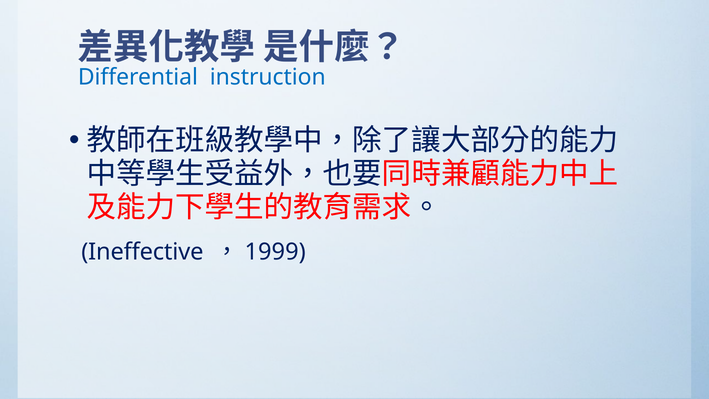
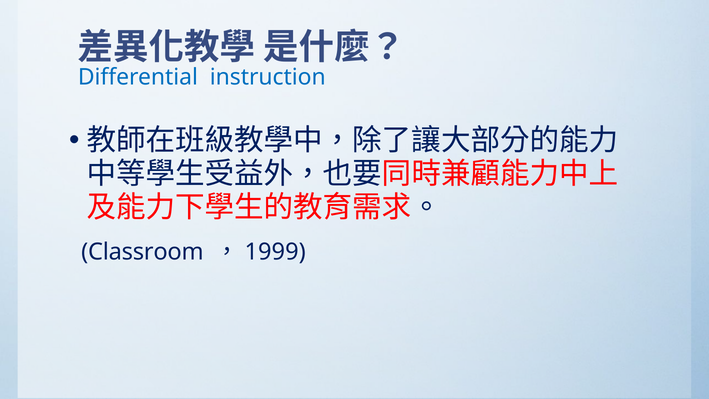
Ineffective: Ineffective -> Classroom (142, 252)
